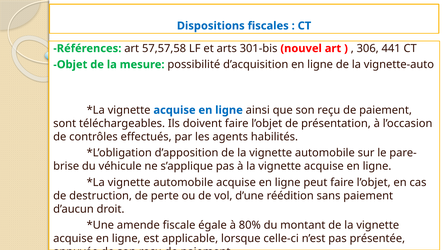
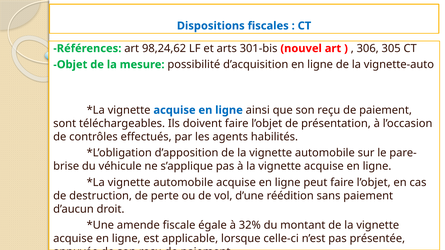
57,57,58: 57,57,58 -> 98,24,62 (164, 49)
441: 441 -> 305 (391, 49)
80%: 80% -> 32% (250, 225)
